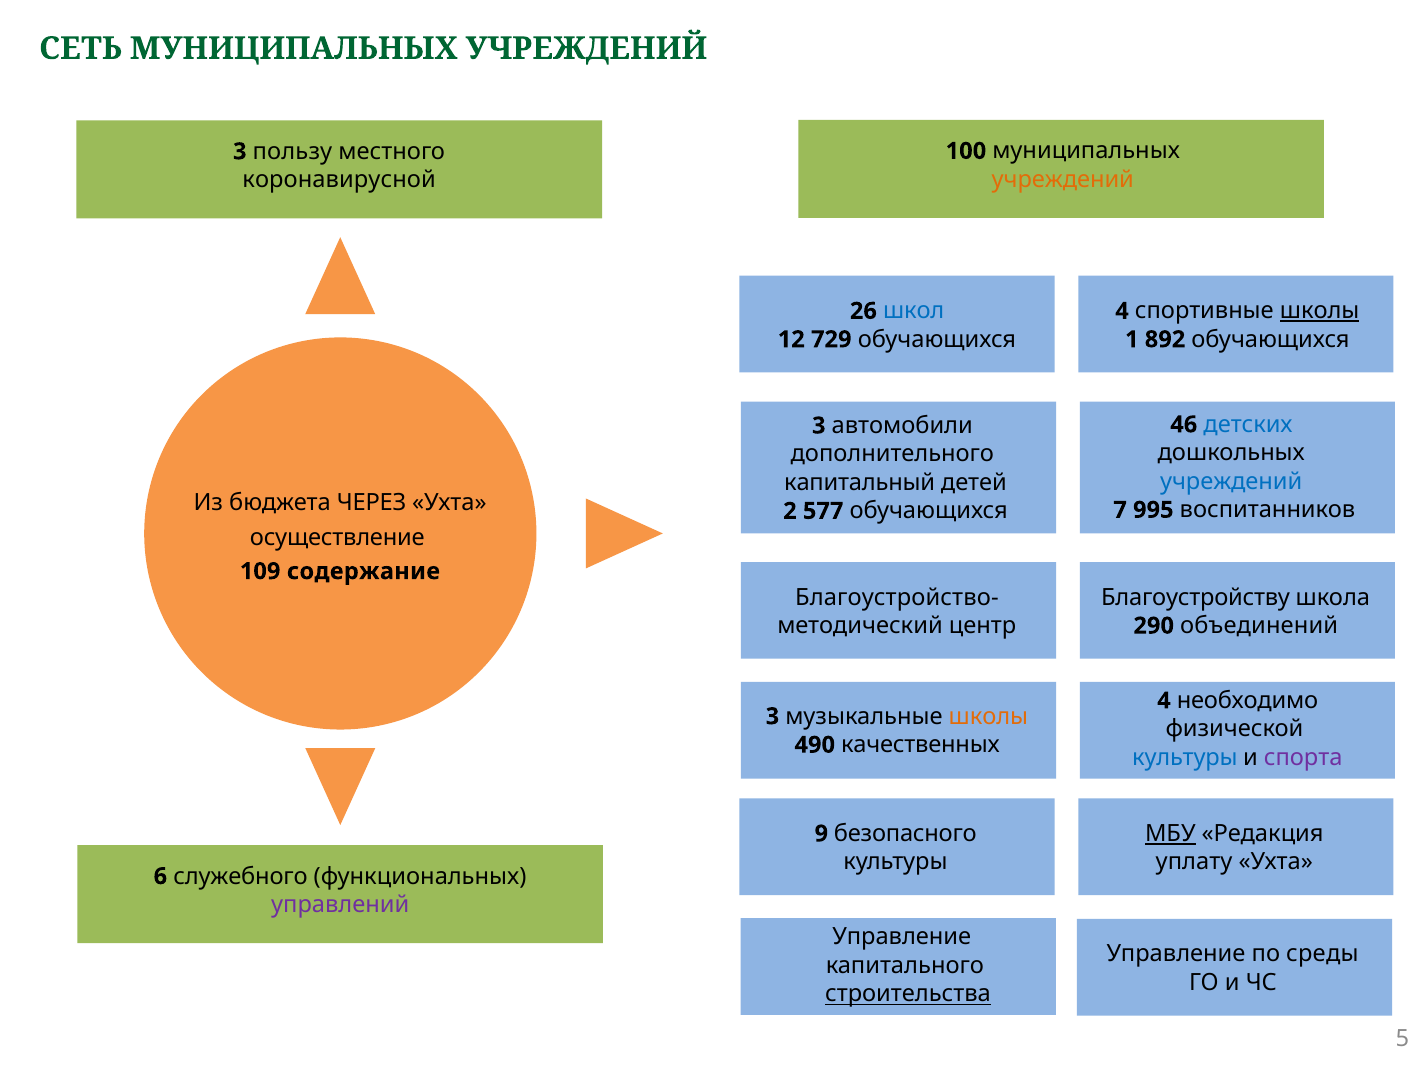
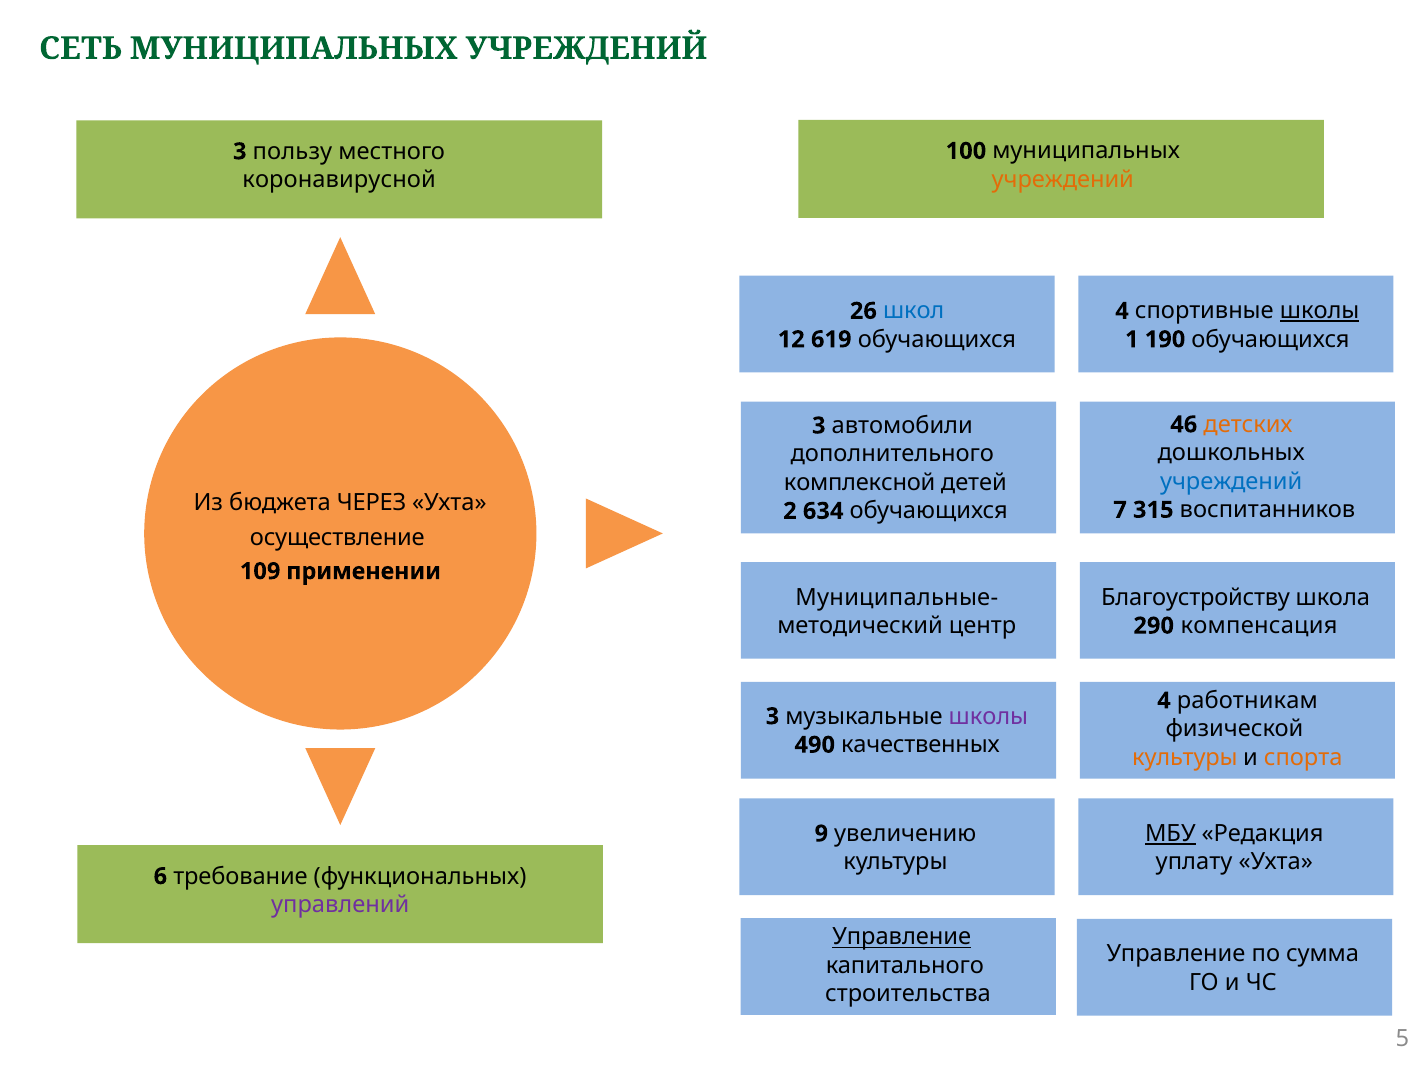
729: 729 -> 619 (831, 340)
892: 892 -> 190 (1165, 340)
детских colour: blue -> orange (1248, 425)
капитальный: капитальный -> комплексной (860, 483)
995: 995 -> 315 (1153, 510)
577: 577 -> 634 (823, 511)
содержание: содержание -> применении (364, 571)
Благоустройство-: Благоустройство- -> Муниципальные- (897, 597)
объединений: объединений -> компенсация (1259, 626)
необходимо: необходимо -> работникам (1247, 701)
школы colour: orange -> purple (988, 717)
культуры colour: blue -> orange (1185, 758)
спорта colour: purple -> orange (1303, 758)
безопасного: безопасного -> увеличению (905, 834)
служебного: служебного -> требование (240, 877)
Управление underline: none -> present (902, 937)
среды: среды -> сумма (1323, 954)
строительства underline: present -> none (908, 994)
